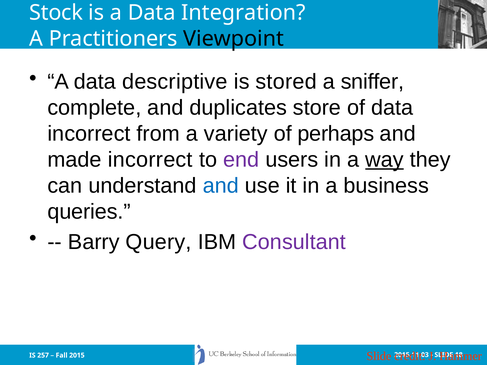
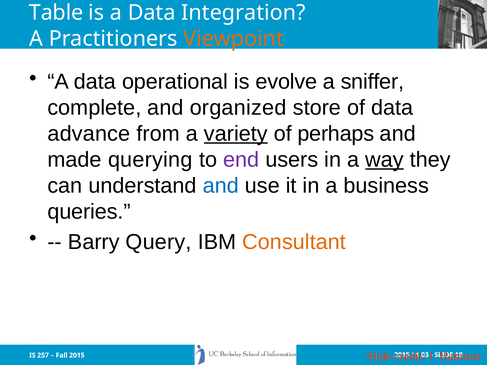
Stock: Stock -> Table (56, 13)
Viewpoint colour: black -> orange (234, 39)
descriptive: descriptive -> operational (175, 82)
stored: stored -> evolve (286, 82)
duplicates: duplicates -> organized (238, 108)
incorrect: incorrect -> advance (89, 134)
variety underline: none -> present (236, 134)
made incorrect: incorrect -> querying (150, 160)
Consultant colour: purple -> orange (294, 242)
